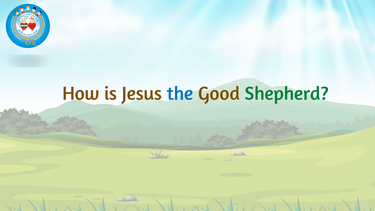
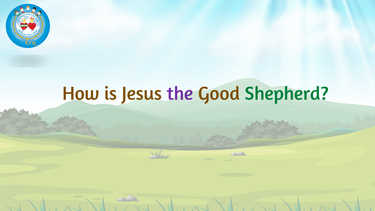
the colour: blue -> purple (180, 94)
